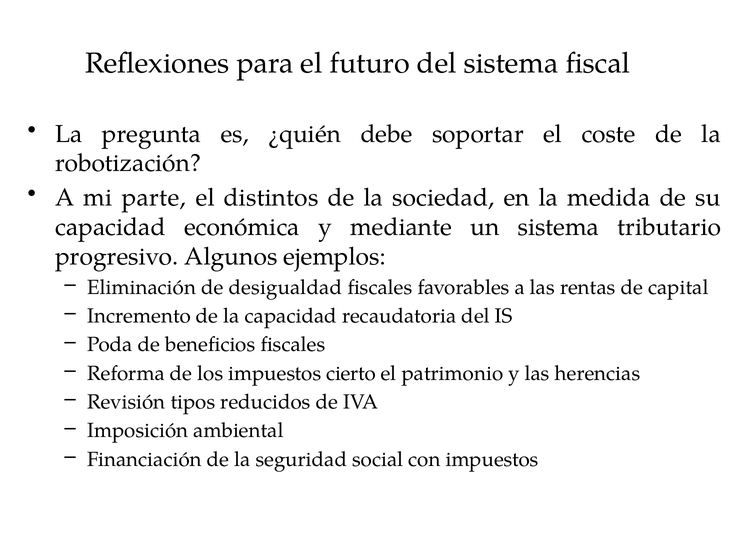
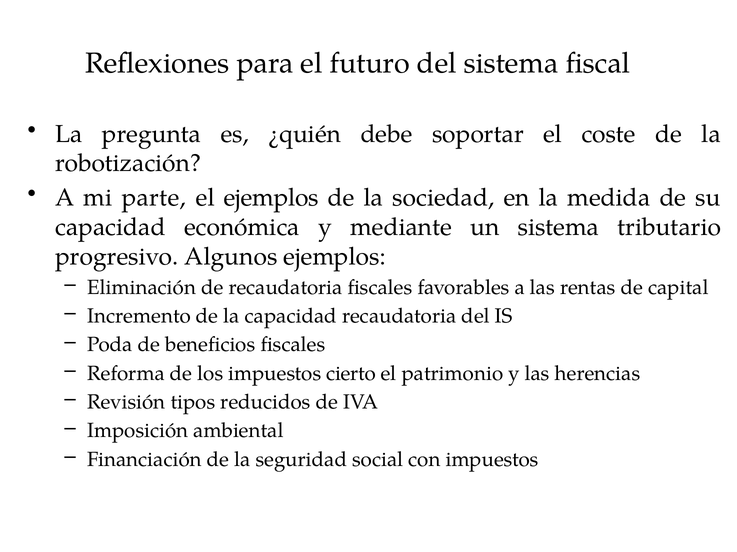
el distintos: distintos -> ejemplos (271, 198)
de desigualdad: desigualdad -> recaudatoria (285, 288)
